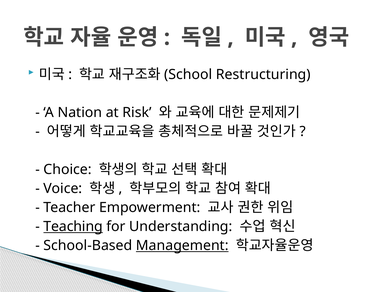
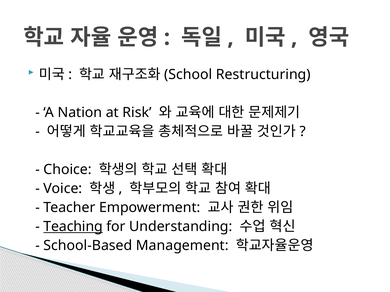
Management underline: present -> none (182, 246)
